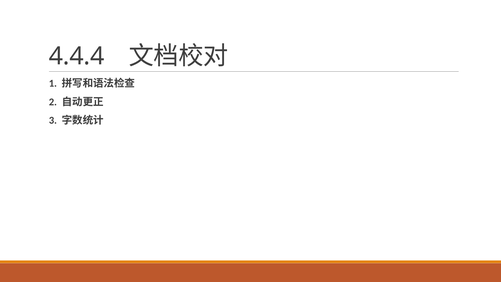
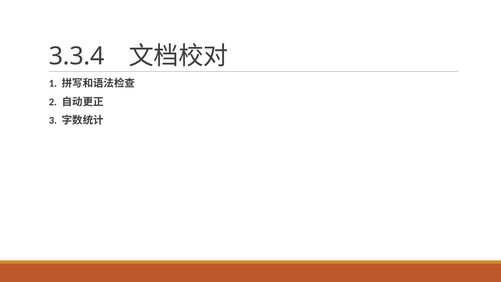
4.4.4: 4.4.4 -> 3.3.4 (77, 56)
